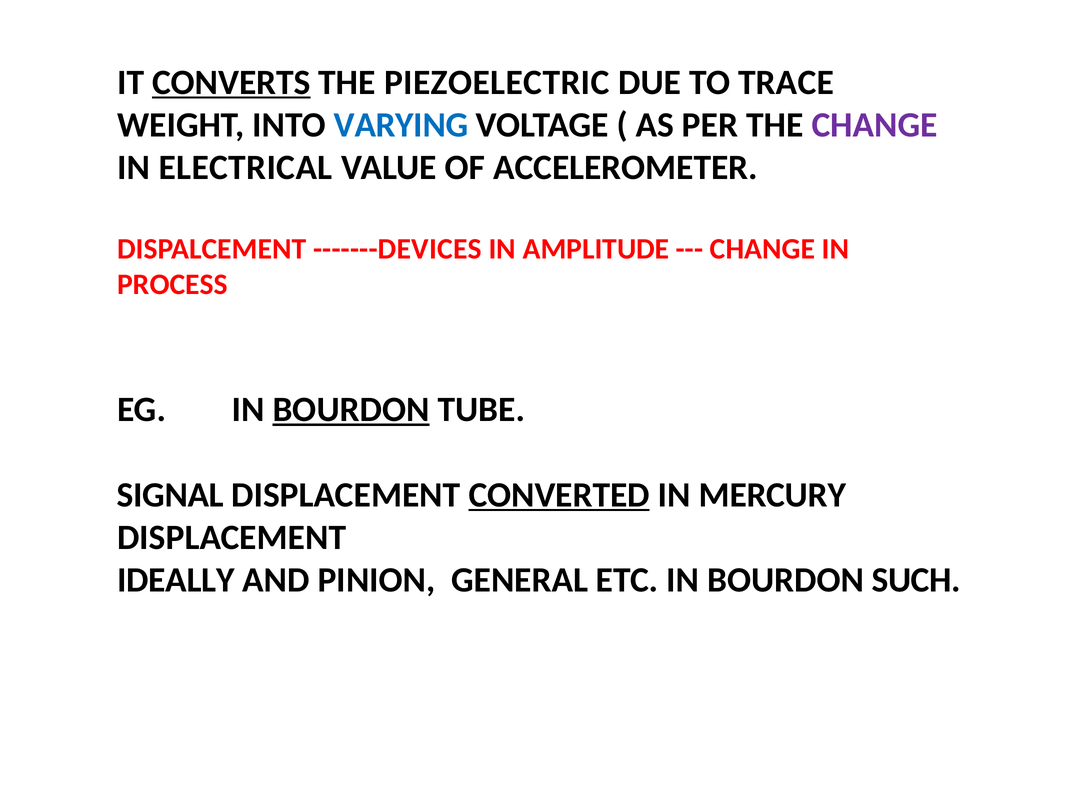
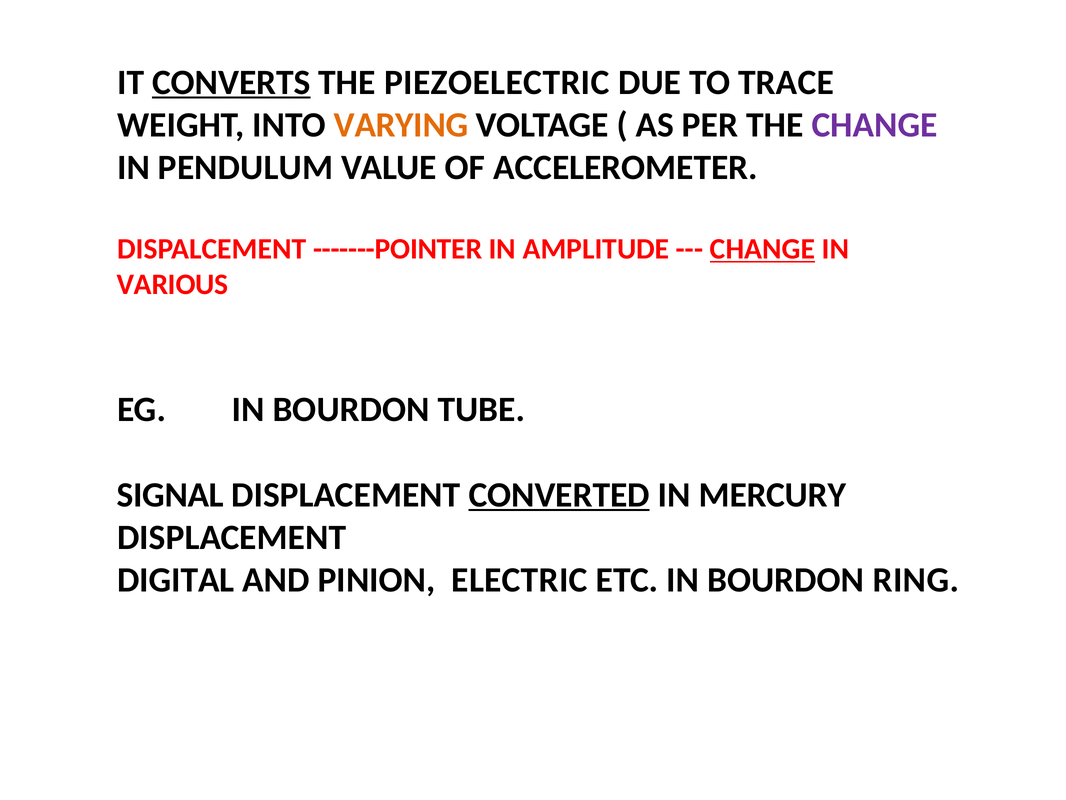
VARYING colour: blue -> orange (401, 125)
ELECTRICAL: ELECTRICAL -> PENDULUM (246, 168)
-------DEVICES: -------DEVICES -> -------POINTER (398, 249)
CHANGE underline: none -> present (762, 249)
PROCESS: PROCESS -> VARIOUS (173, 284)
BOURDON underline: present -> none (351, 409)
IDEALLY: IDEALLY -> DIGITAL (176, 580)
GENERAL: GENERAL -> ELECTRIC (520, 580)
SUCH: SUCH -> RING (916, 580)
